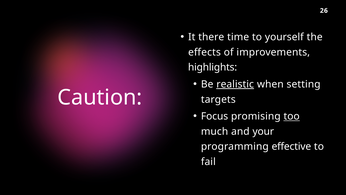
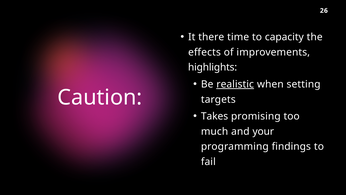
yourself: yourself -> capacity (284, 37)
Focus: Focus -> Takes (215, 116)
too underline: present -> none (292, 116)
effective: effective -> findings (291, 146)
